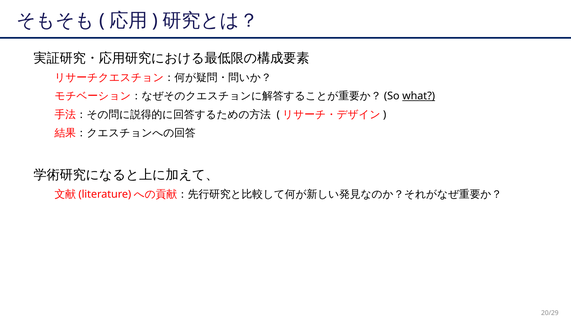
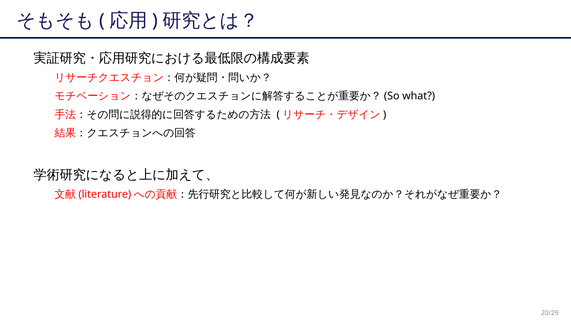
what underline: present -> none (419, 96)
